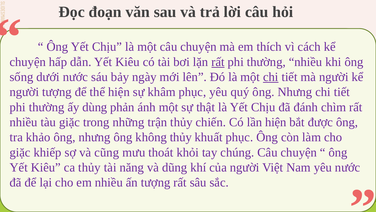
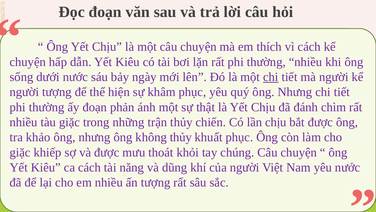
rất underline: present -> none (218, 62)
ấy dùng: dùng -> đoạn (95, 107)
lần hiện: hiện -> chịu (276, 122)
và cũng: cũng -> được (107, 152)
ca thủy: thủy -> cách (90, 167)
